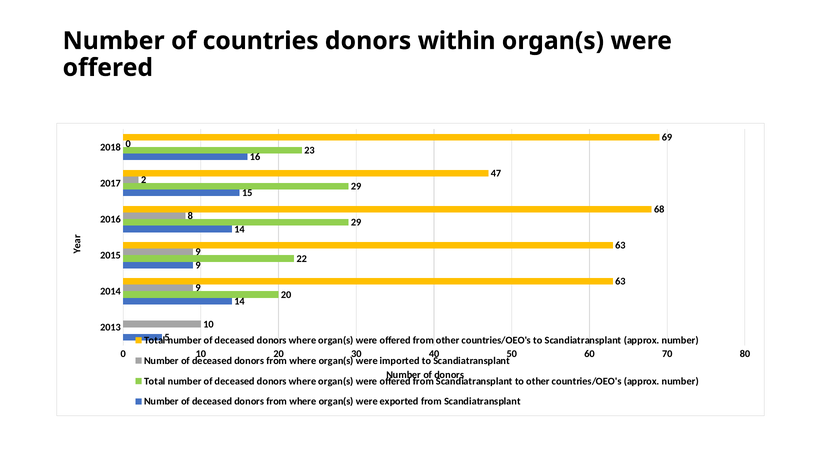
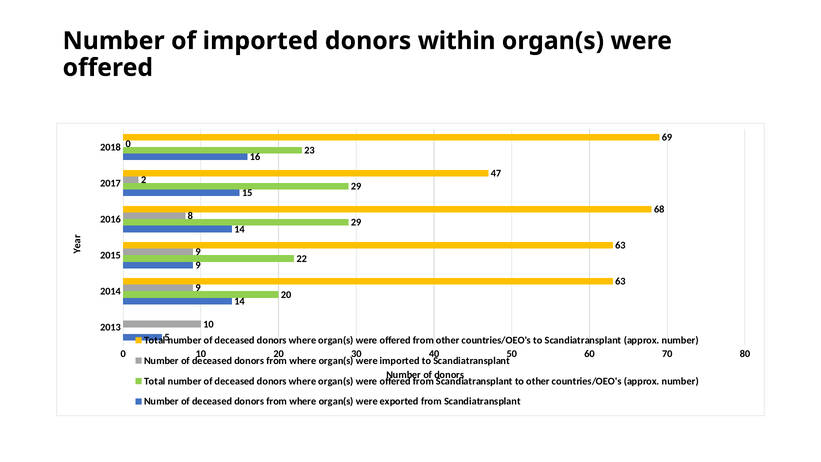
of countries: countries -> imported (261, 41)
